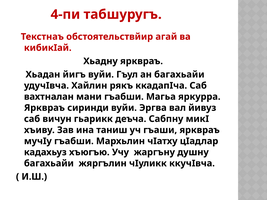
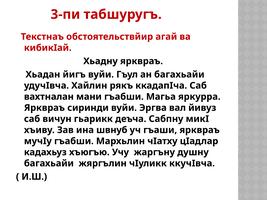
4-пи: 4-пи -> 3-пи (65, 14)
таниш: таниш -> швнуб (112, 130)
